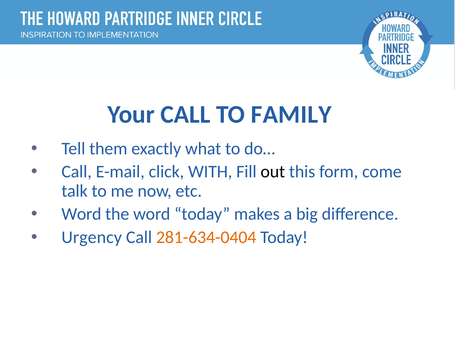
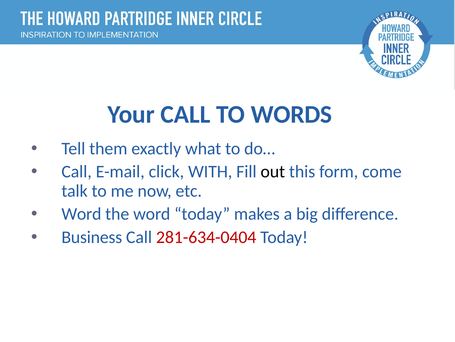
FAMILY: FAMILY -> WORDS (291, 114)
Urgency: Urgency -> Business (92, 237)
281-634-0404 colour: orange -> red (206, 237)
